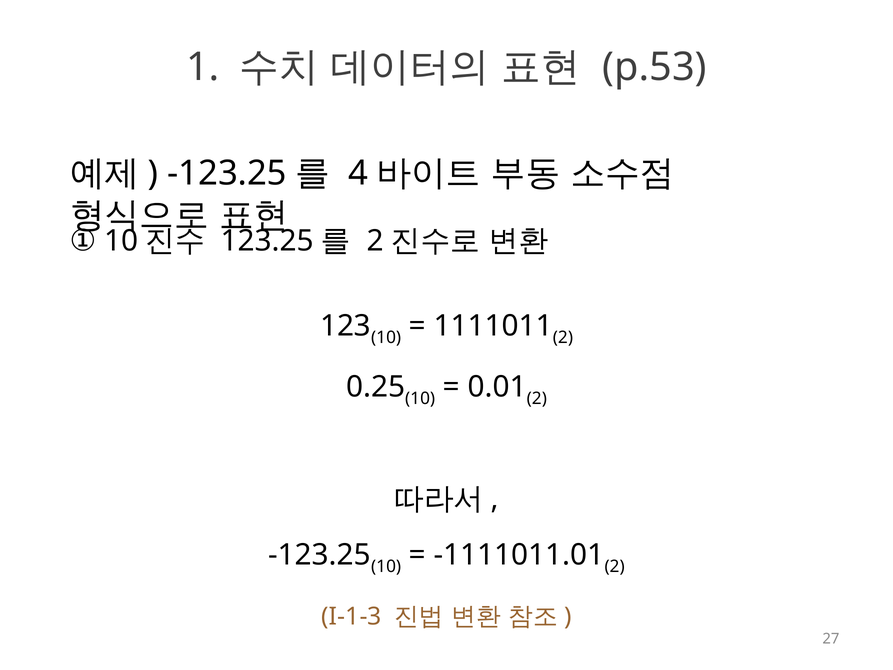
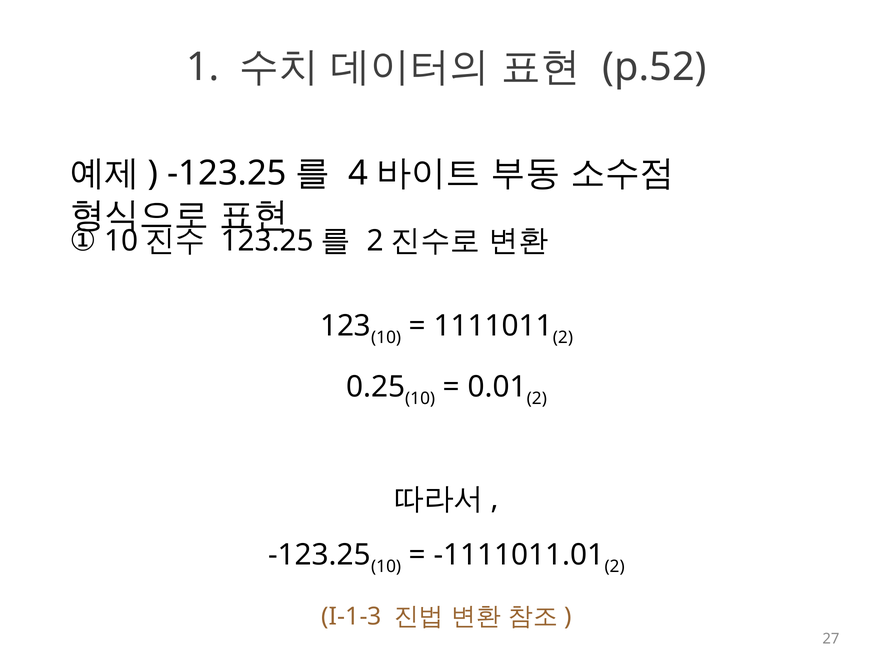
p.53: p.53 -> p.52 (655, 67)
